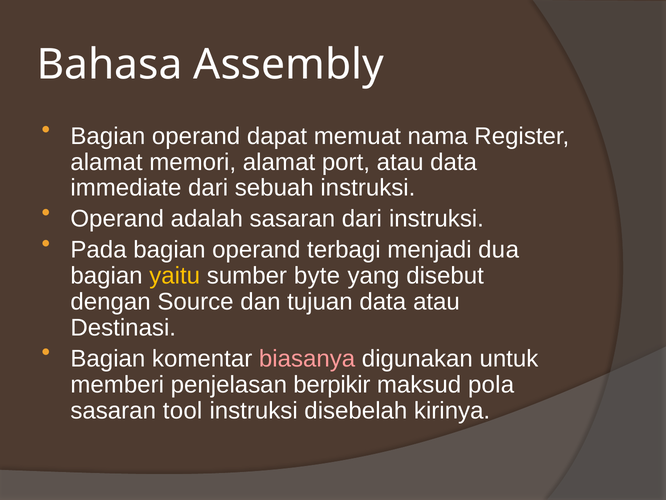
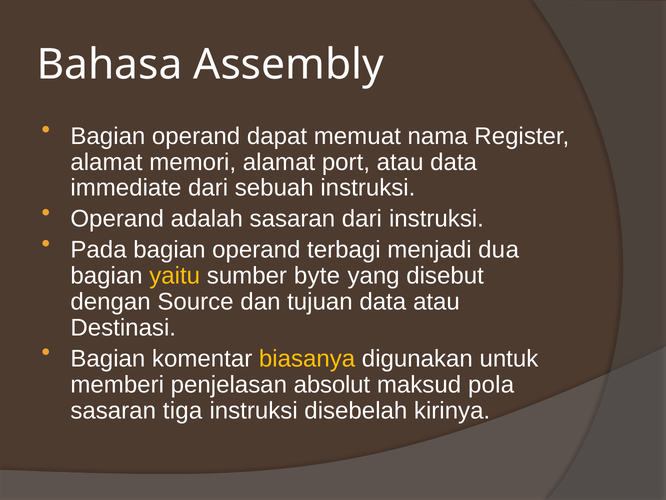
biasanya colour: pink -> yellow (307, 359)
berpikir: berpikir -> absolut (332, 385)
tool: tool -> tiga (183, 410)
